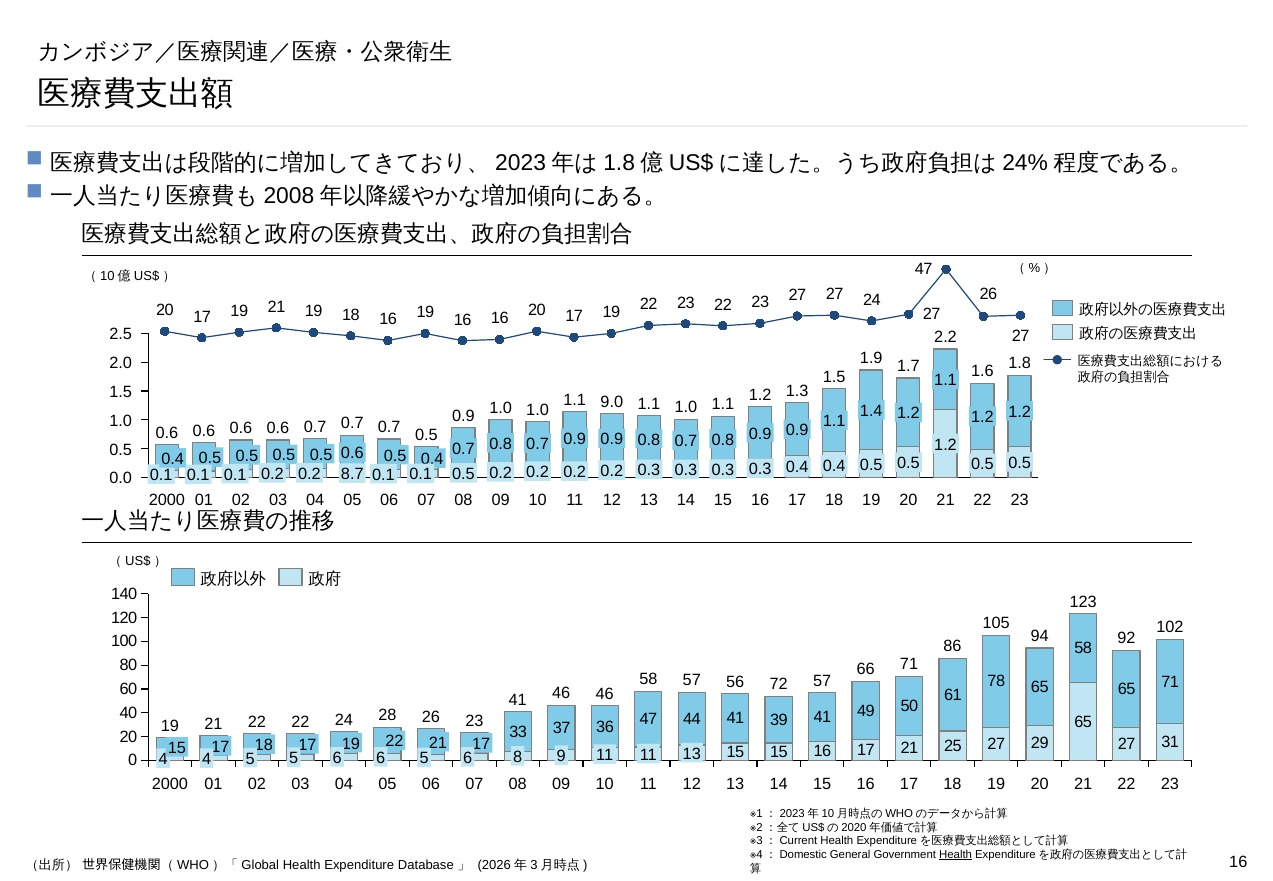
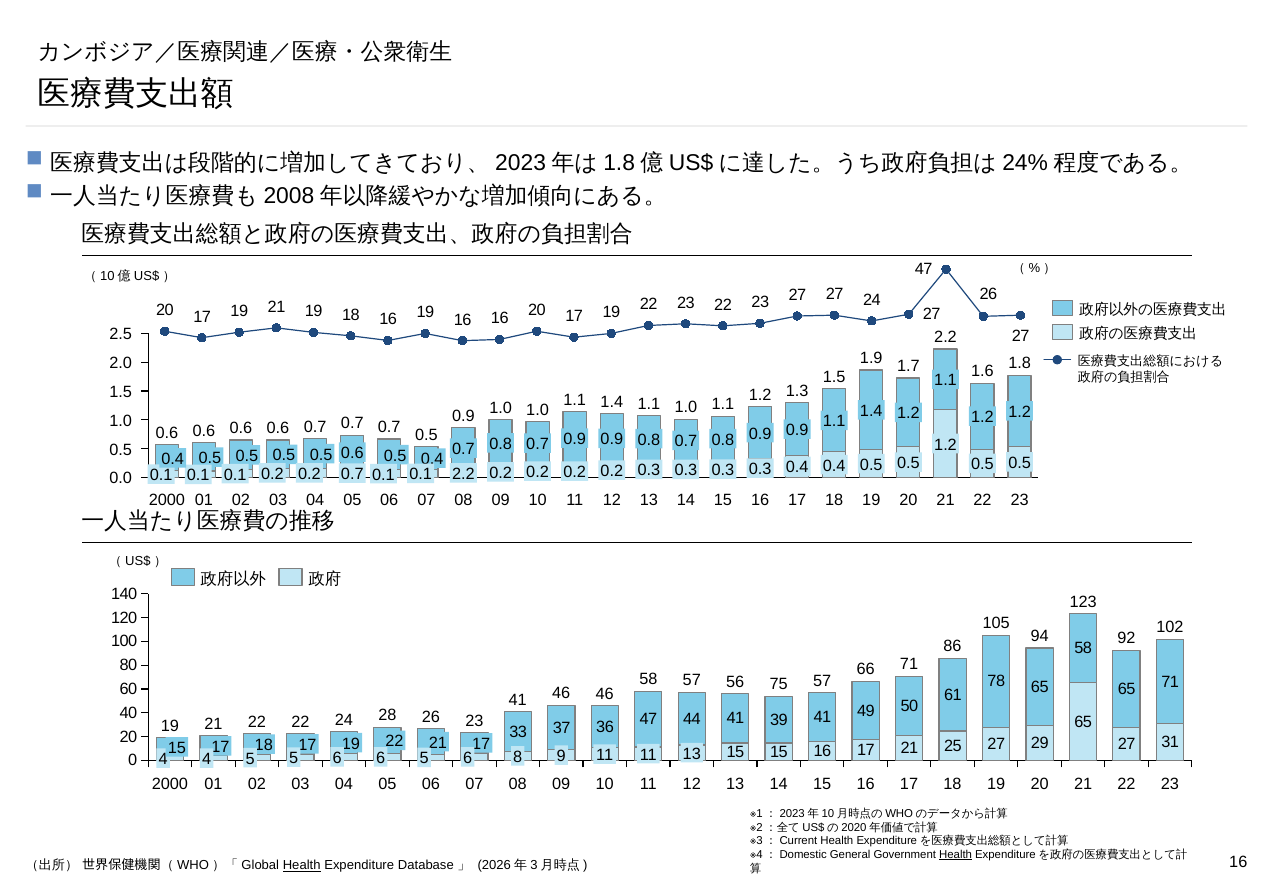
9.0: 9.0 -> 1.4 (612, 402)
0.5: 0.5 -> 2.2 (463, 474)
8.7: 8.7 -> 0.7 (352, 474)
72: 72 -> 75 (779, 685)
Health underline: none -> present (302, 866)
